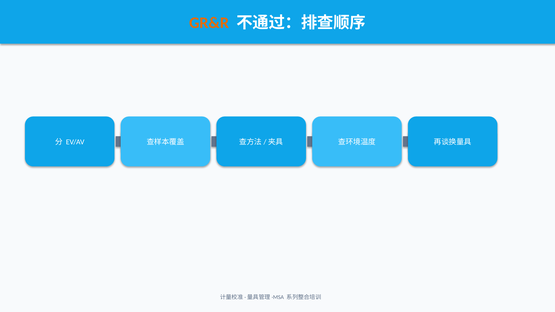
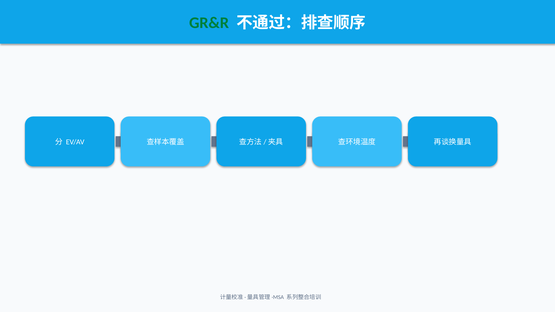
GR&R colour: orange -> green (209, 23)
